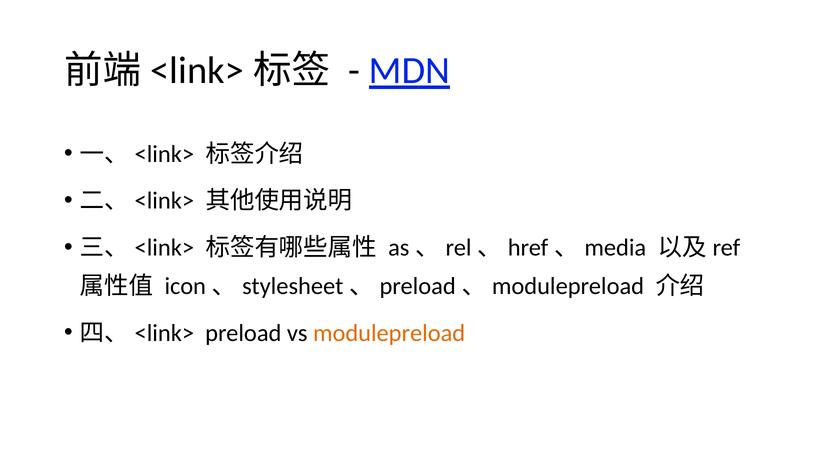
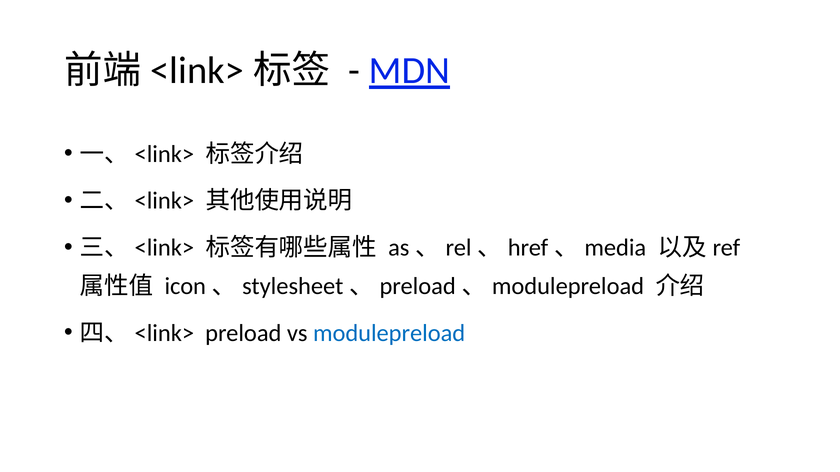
modulepreload colour: orange -> blue (389, 333)
